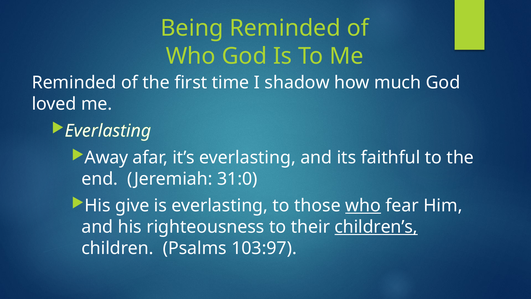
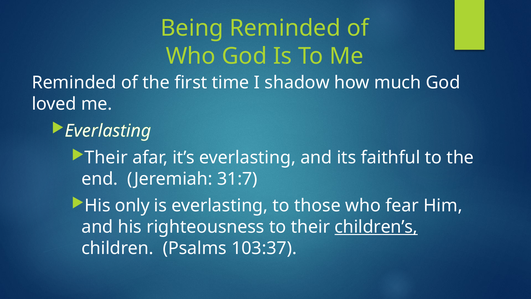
Away: Away -> Their (106, 157)
31:0: 31:0 -> 31:7 (237, 179)
give: give -> only (132, 205)
who underline: present -> none (363, 205)
103:97: 103:97 -> 103:37 (264, 248)
